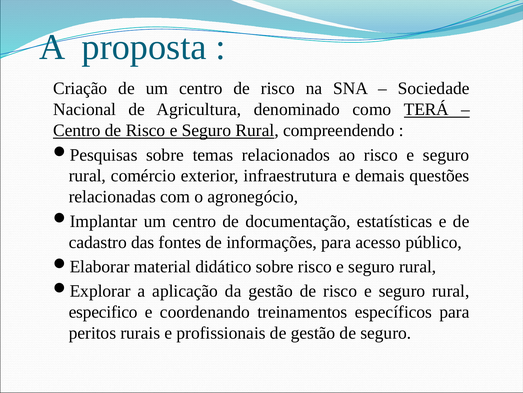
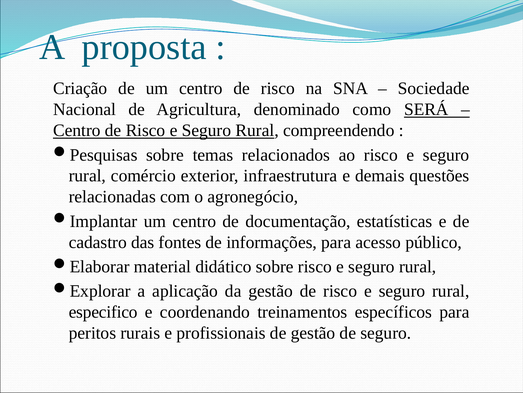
TERÁ: TERÁ -> SERÁ (426, 109)
